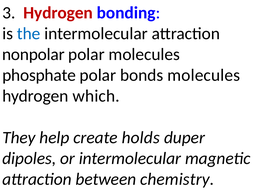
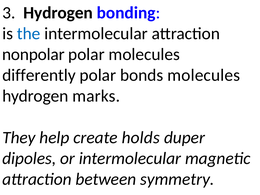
Hydrogen colour: red -> black (58, 13)
phosphate: phosphate -> differently (39, 75)
which: which -> marks (96, 96)
chemistry: chemistry -> symmetry (177, 179)
